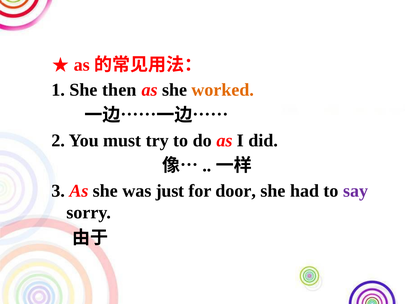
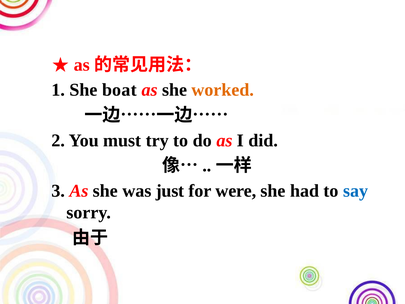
then: then -> boat (119, 90)
door: door -> were (236, 191)
say colour: purple -> blue (356, 191)
